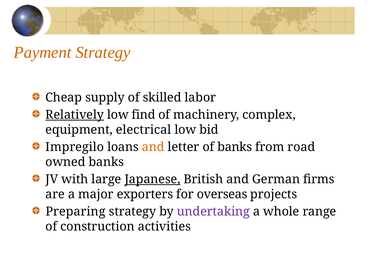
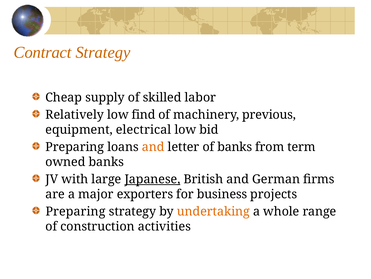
Payment: Payment -> Contract (43, 52)
Relatively underline: present -> none (75, 115)
complex: complex -> previous (269, 115)
Impregilo: Impregilo -> Preparing (75, 147)
road: road -> term (301, 147)
overseas: overseas -> business (222, 194)
undertaking colour: purple -> orange (213, 211)
